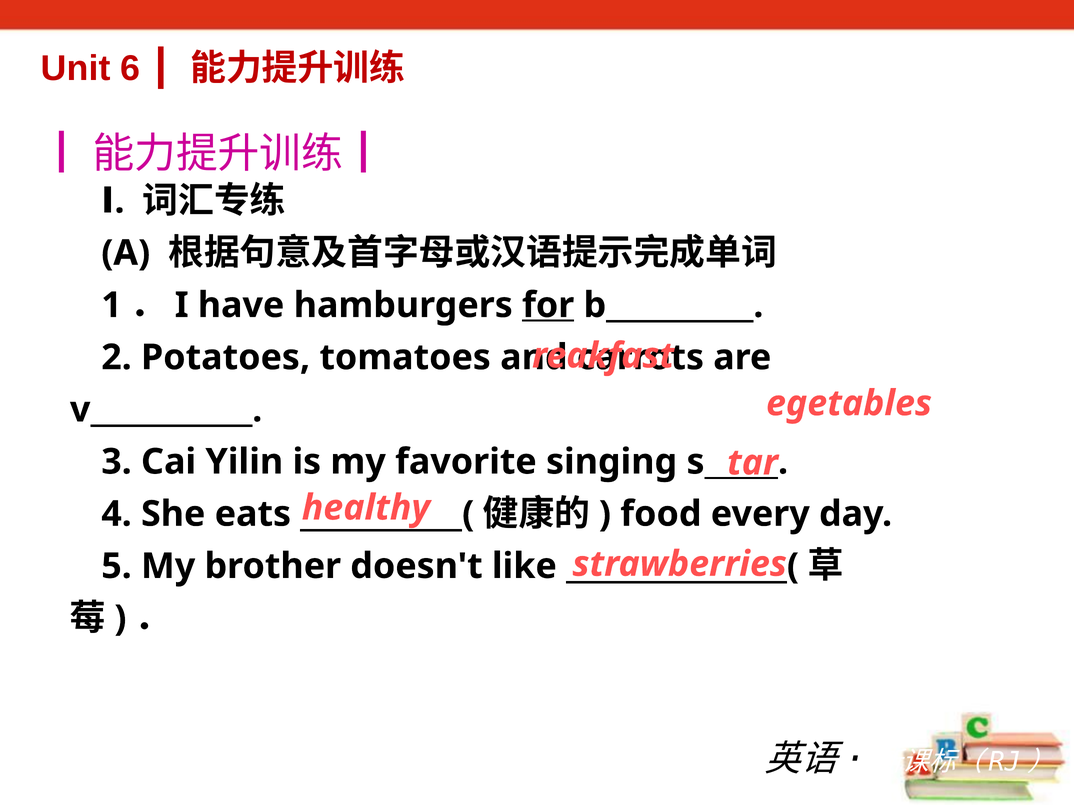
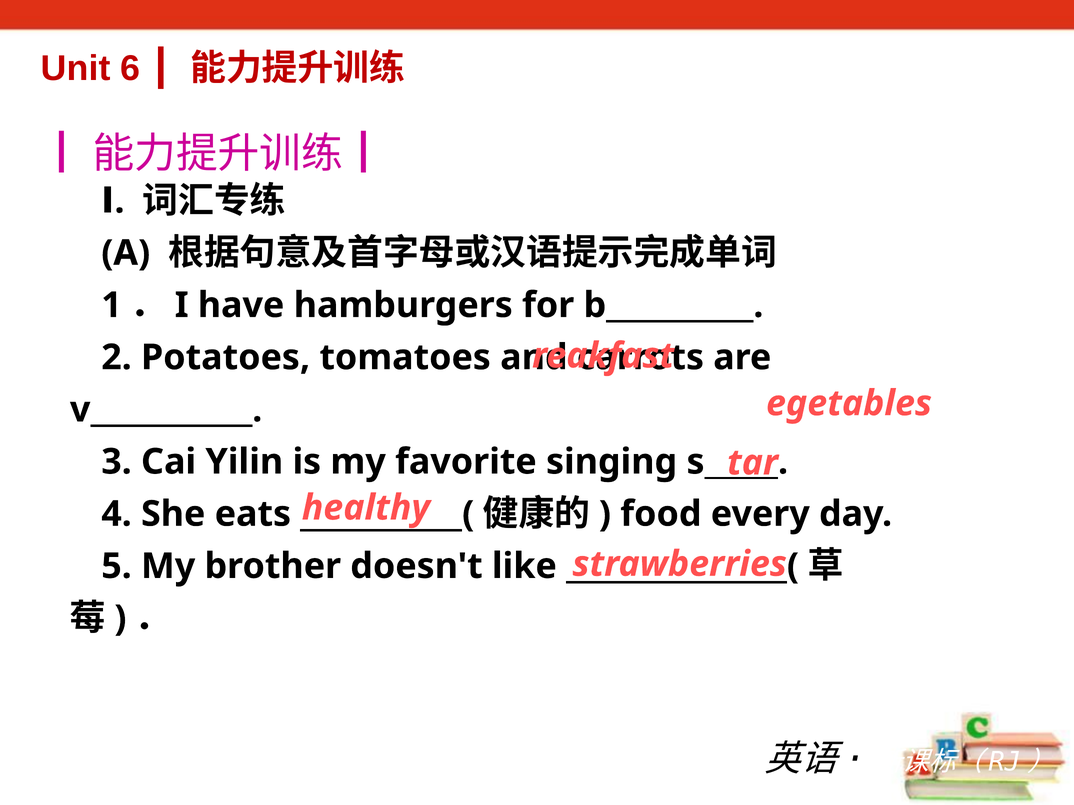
for underline: present -> none (548, 305)
